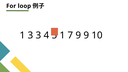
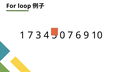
1 3: 3 -> 7 (30, 35)
1: 1 -> 0 (62, 35)
7 9: 9 -> 6 (78, 35)
